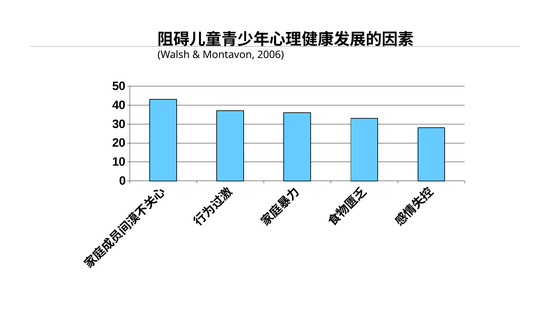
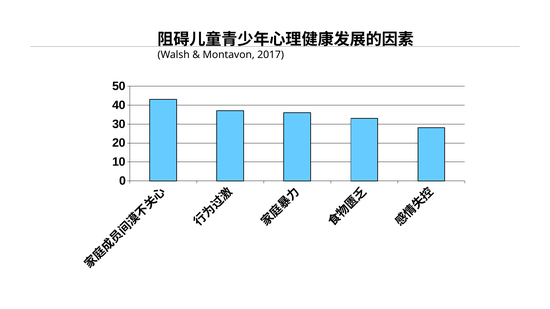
2006: 2006 -> 2017 (271, 55)
